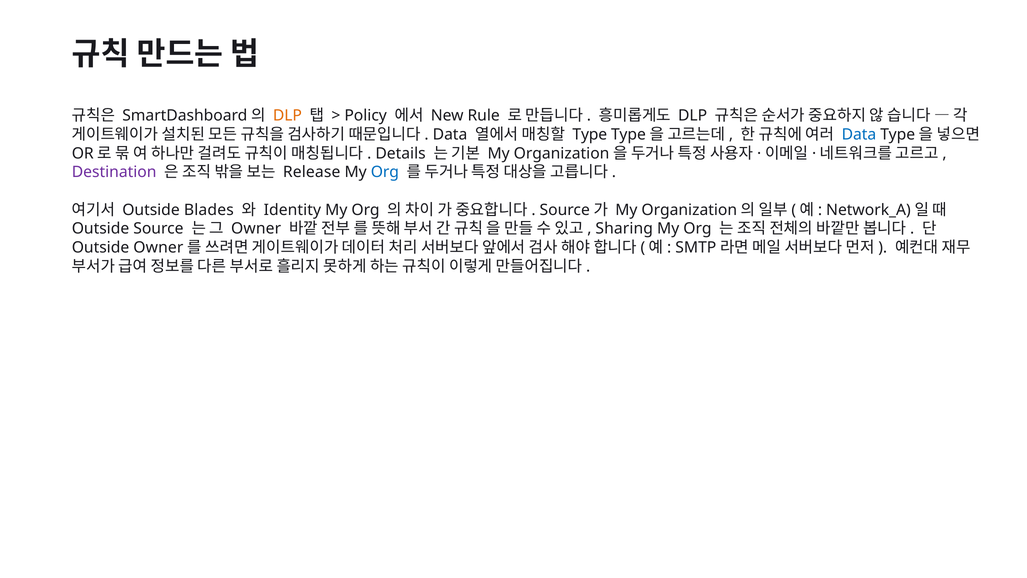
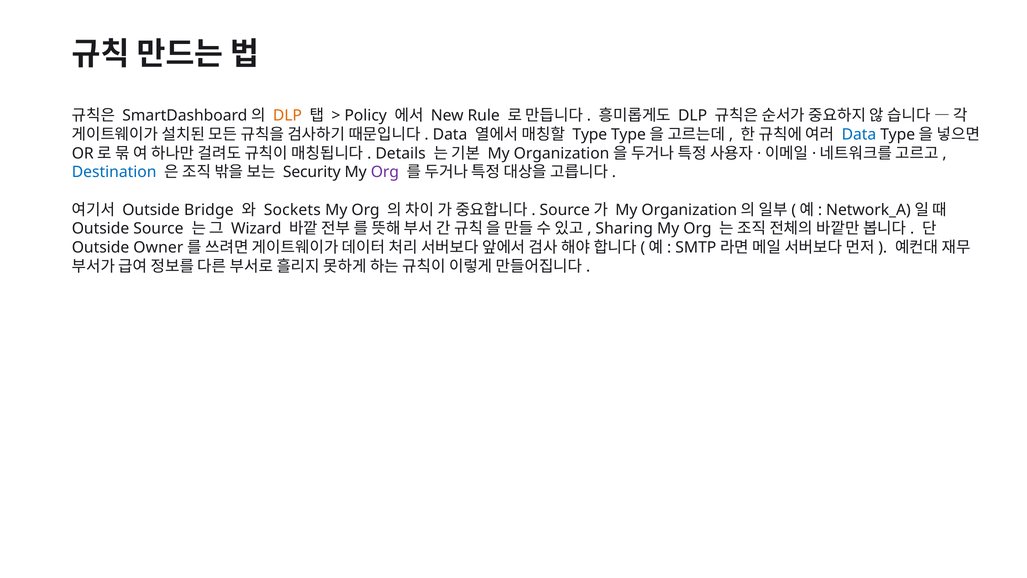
Destination colour: purple -> blue (114, 172)
Release: Release -> Security (312, 172)
Org colour: blue -> purple (385, 172)
Blades: Blades -> Bridge (209, 210)
Identity: Identity -> Sockets (292, 210)
Owner: Owner -> Wizard (256, 229)
